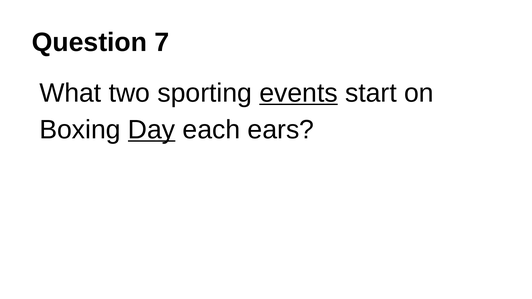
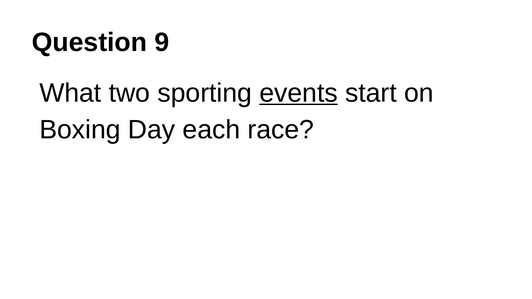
7: 7 -> 9 (162, 42)
Day underline: present -> none (152, 130)
ears: ears -> race (281, 130)
